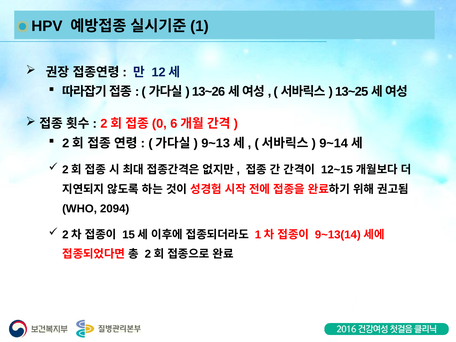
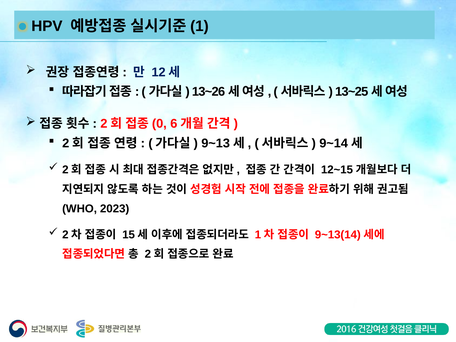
2094: 2094 -> 2023 (115, 209)
